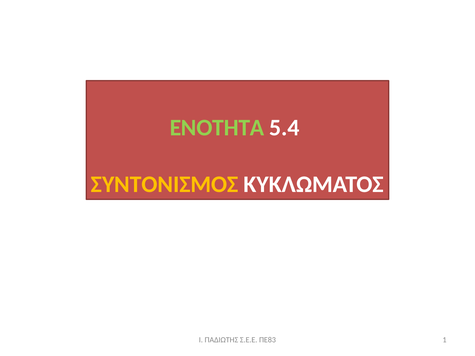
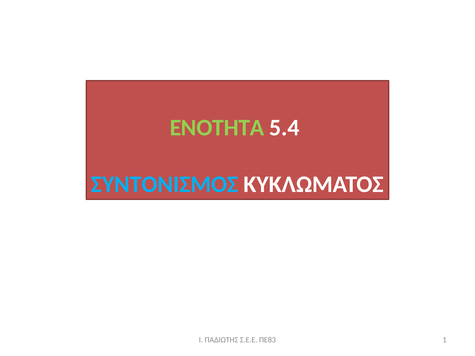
ΣΥΝΤΟΝΙΣΜΟΣ colour: yellow -> light blue (165, 185)
